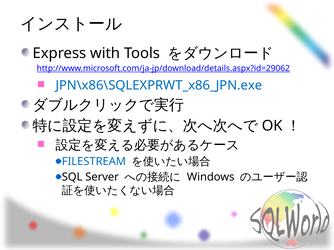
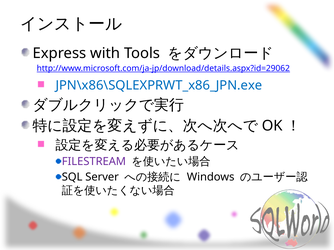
FILESTREAM colour: blue -> purple (94, 162)
